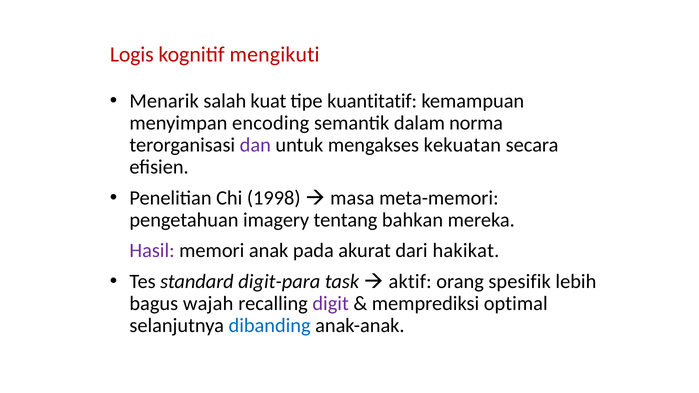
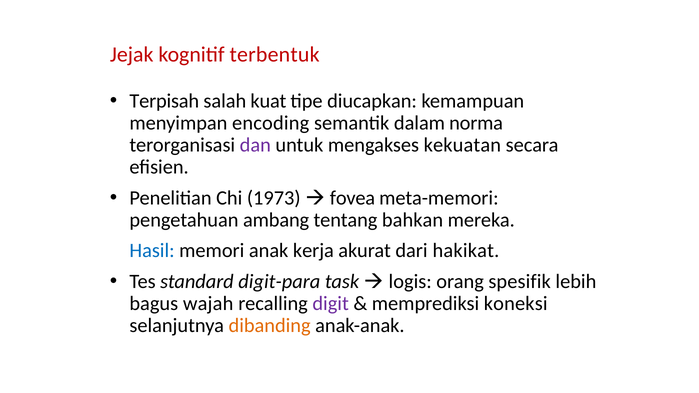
Logis: Logis -> Jejak (132, 54)
mengikuti: mengikuti -> terbentuk (275, 54)
Menarik: Menarik -> Terpisah (164, 101)
kuantitatif: kuantitatif -> diucapkan (372, 101)
1998: 1998 -> 1973 (274, 198)
masa: masa -> fovea (352, 198)
imagery: imagery -> ambang (276, 220)
Hasil colour: purple -> blue (152, 251)
pada: pada -> kerja (313, 251)
aktif: aktif -> logis (410, 281)
optimal: optimal -> koneksi (516, 303)
dibanding colour: blue -> orange (270, 325)
